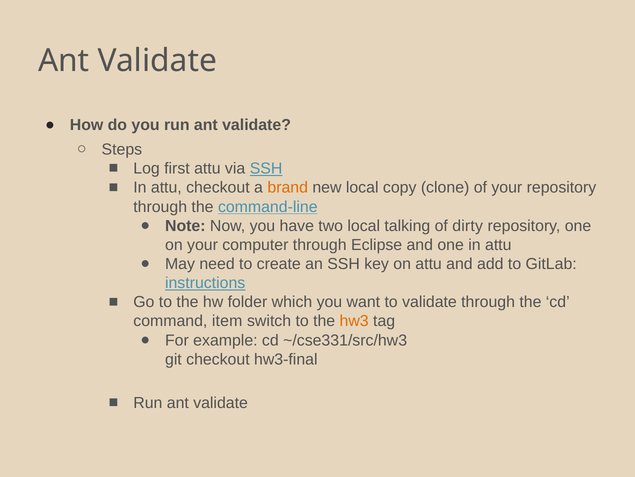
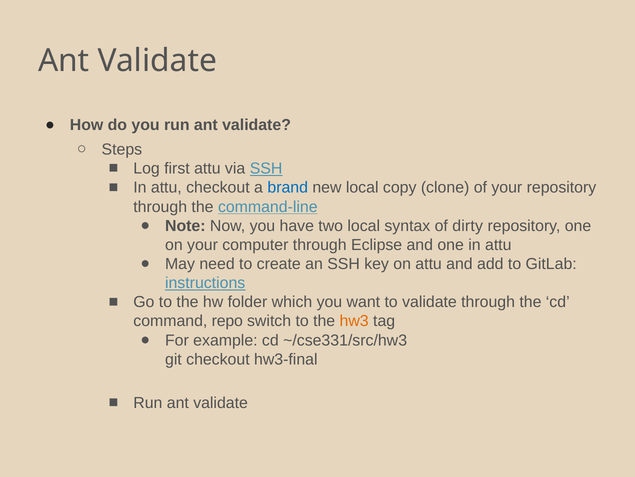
brand colour: orange -> blue (288, 187)
talking: talking -> syntax (407, 225)
item: item -> repo (227, 321)
